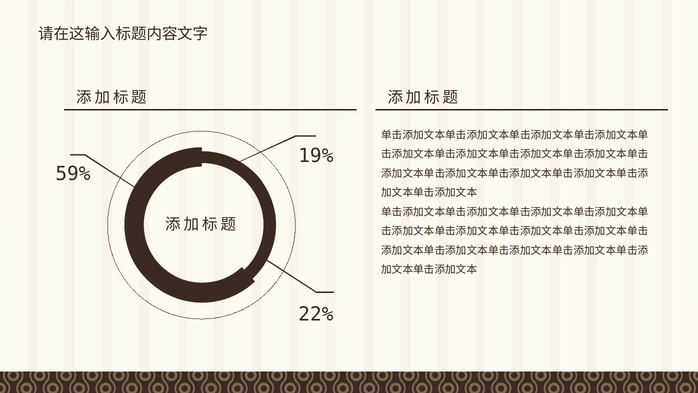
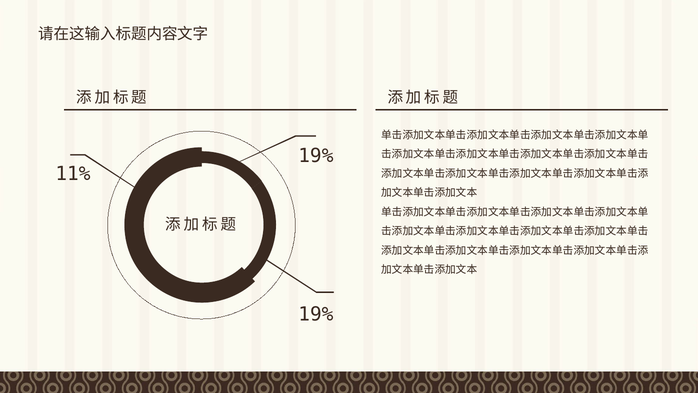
59%: 59% -> 11% (73, 174)
22%: 22% -> 19% (316, 314)
